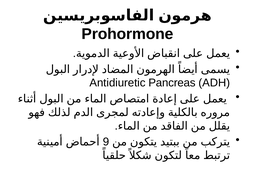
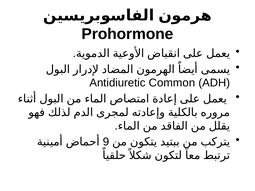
Pancreas: Pancreas -> Common (172, 83)
